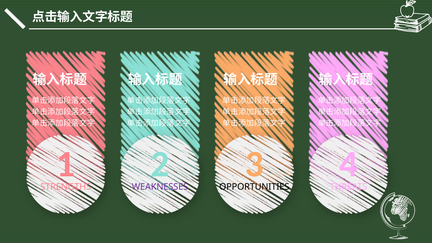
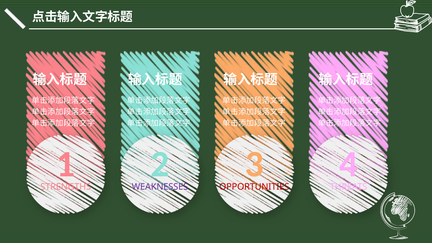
OPPORTUNITIES colour: black -> red (254, 187)
